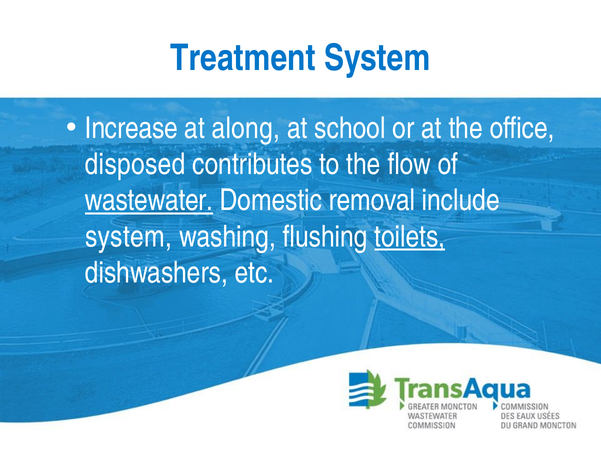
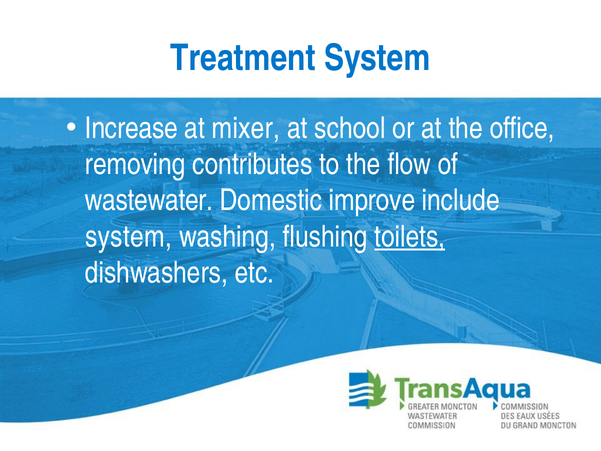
along: along -> mixer (246, 128)
disposed: disposed -> removing (135, 164)
wastewater underline: present -> none (149, 200)
removal: removal -> improve (372, 200)
